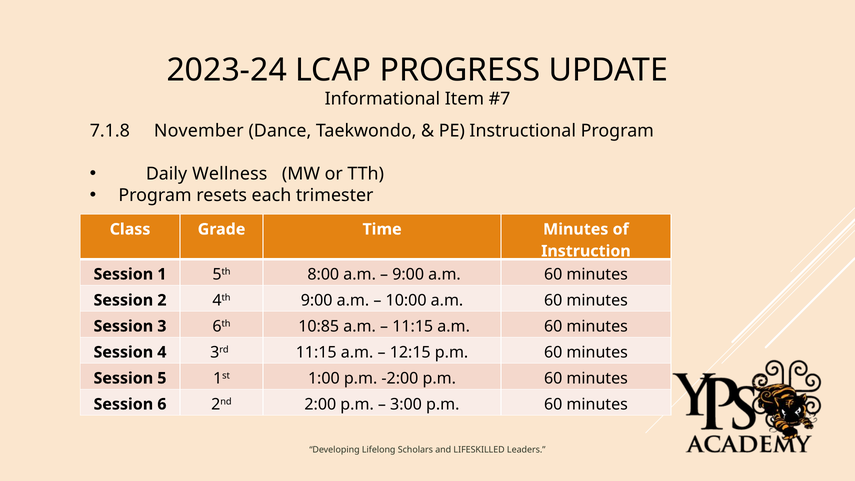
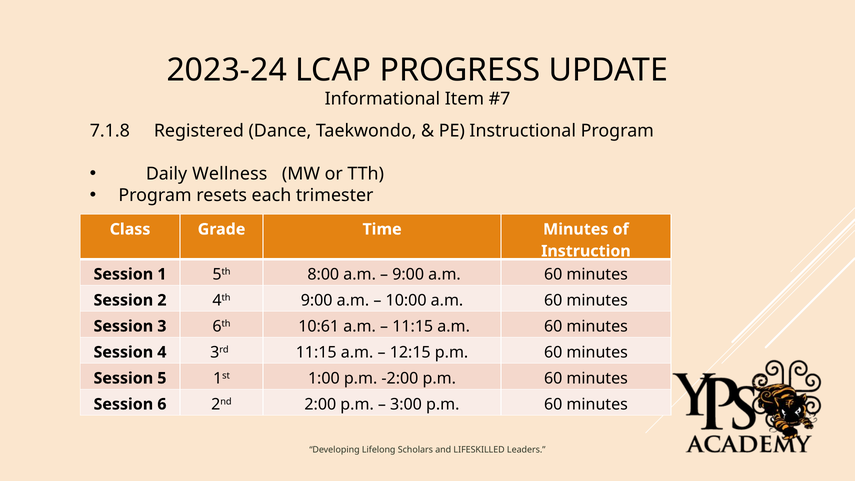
November: November -> Registered (199, 131)
10:85: 10:85 -> 10:61 (319, 326)
